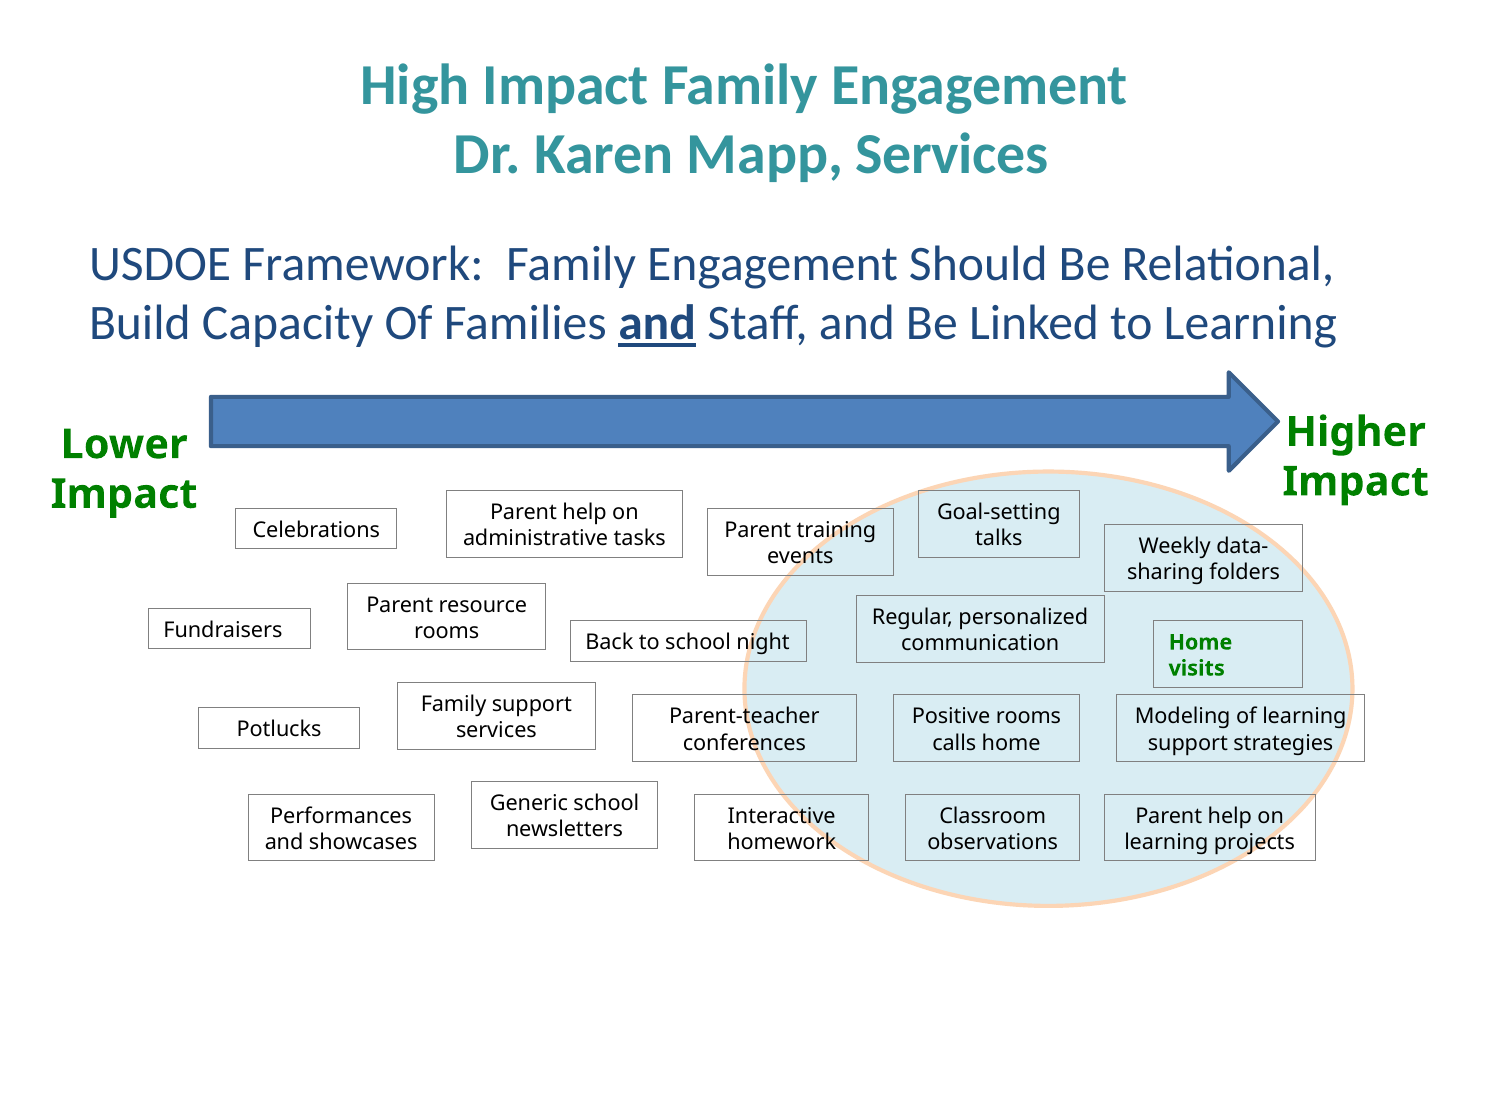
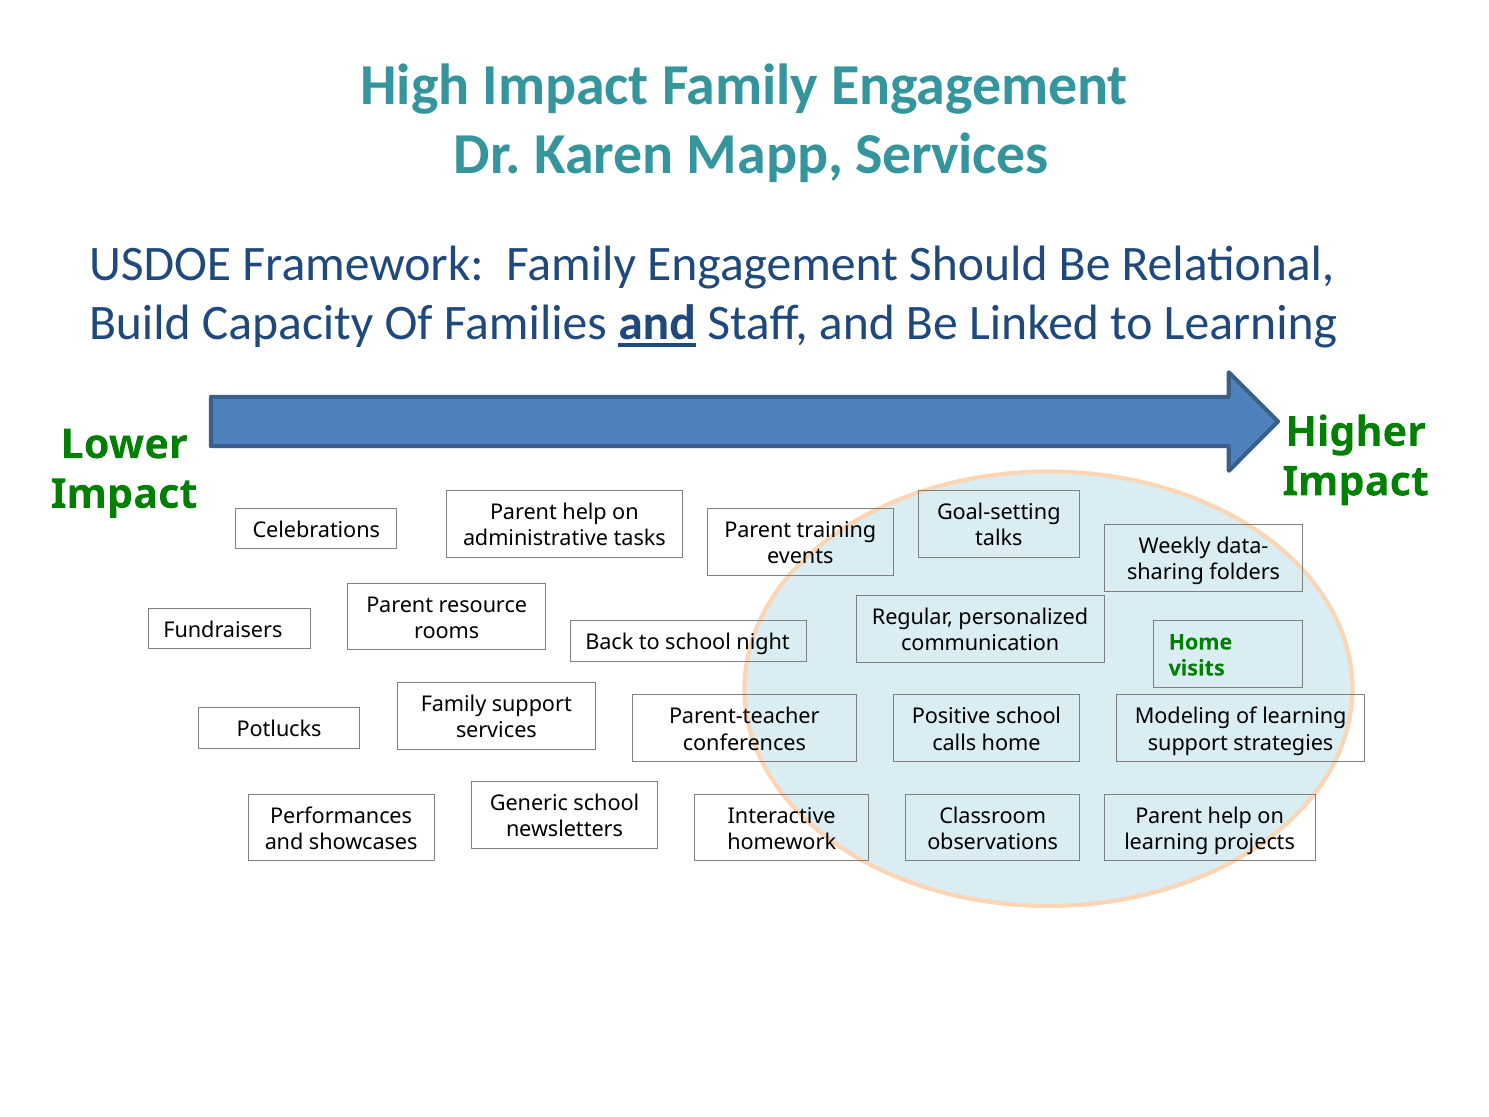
Positive rooms: rooms -> school (1028, 717)
